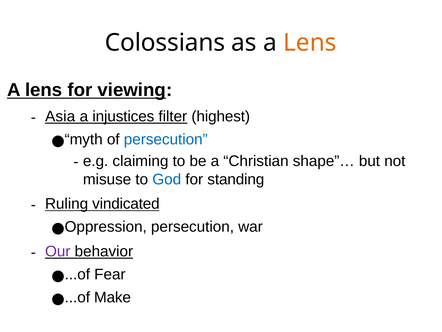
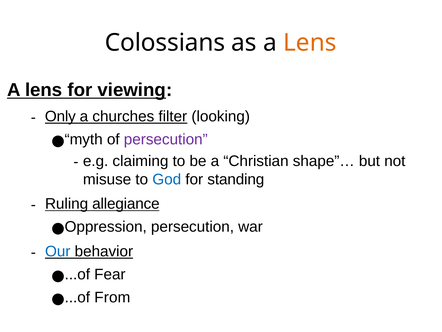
Asia: Asia -> Only (60, 116)
injustices: injustices -> churches (123, 116)
highest: highest -> looking (221, 116)
persecution colour: blue -> purple (166, 139)
vindicated: vindicated -> allegiance (126, 204)
Our colour: purple -> blue (58, 251)
Make: Make -> From (112, 297)
